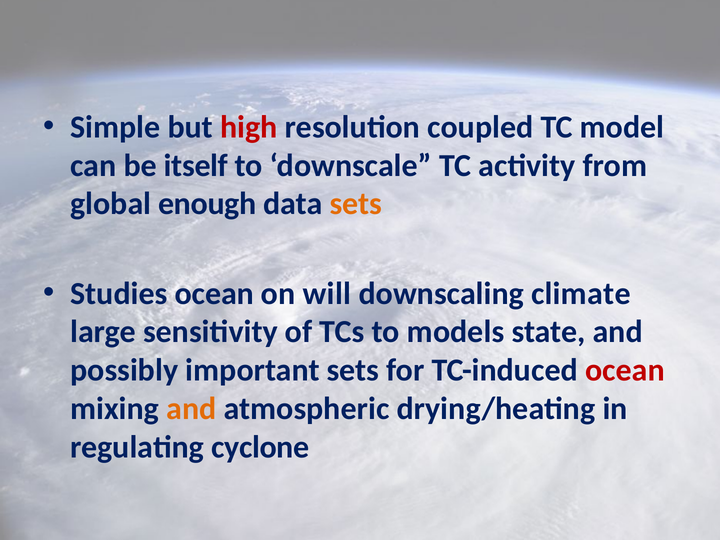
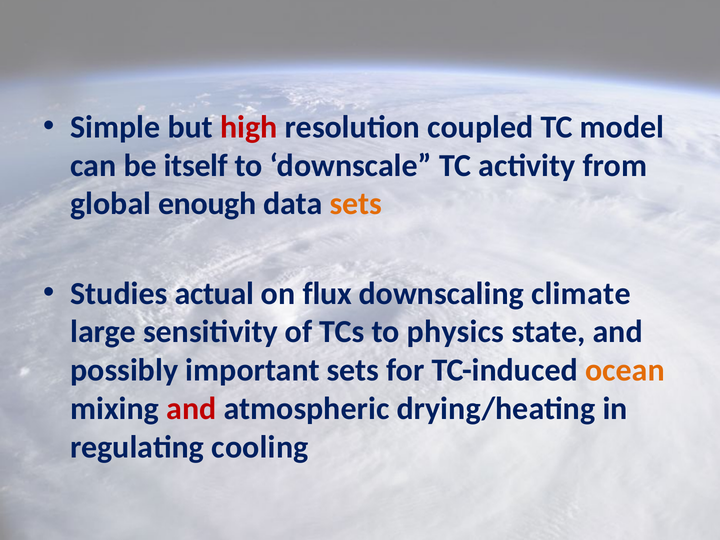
Studies ocean: ocean -> actual (214, 293)
will: will -> flux (327, 293)
models: models -> physics (456, 332)
ocean colour: red -> orange (625, 370)
and colour: orange -> red (191, 409)
cyclone: cyclone -> cooling (260, 447)
